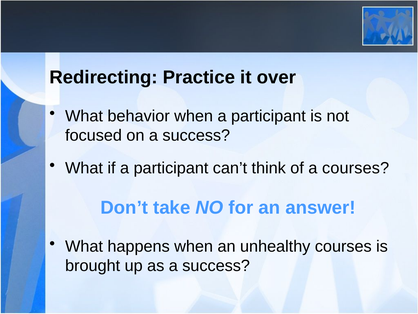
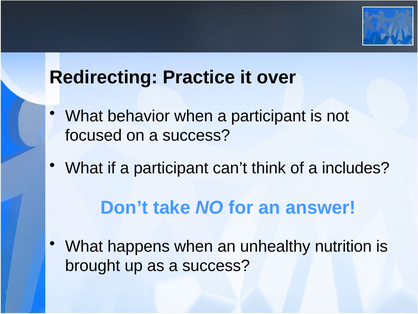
a courses: courses -> includes (356, 168)
unhealthy courses: courses -> nutrition (343, 246)
